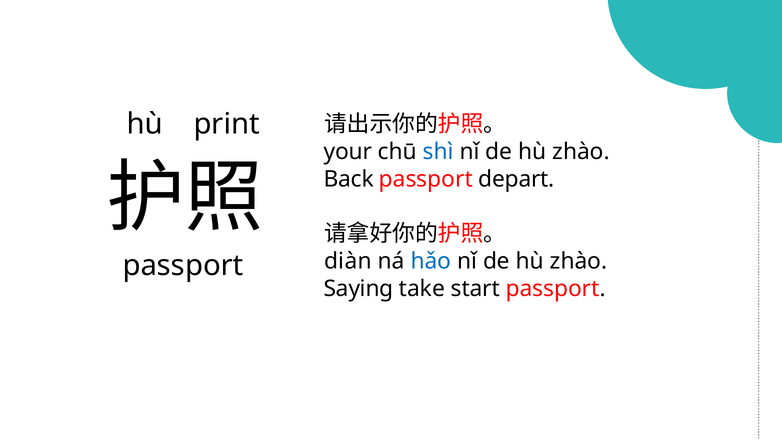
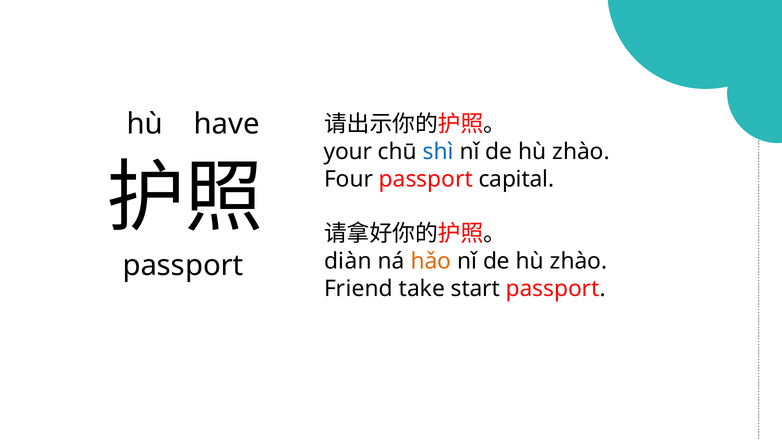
print: print -> have (227, 124)
Back: Back -> Four (349, 179)
depart: depart -> capital (516, 179)
hǎo colour: blue -> orange (431, 261)
Saying: Saying -> Friend (358, 289)
